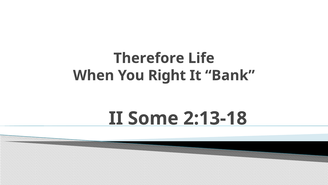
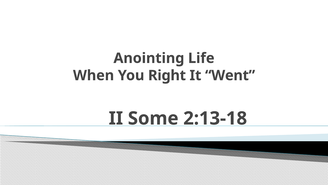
Therefore: Therefore -> Anointing (149, 58)
Bank: Bank -> Went (230, 75)
